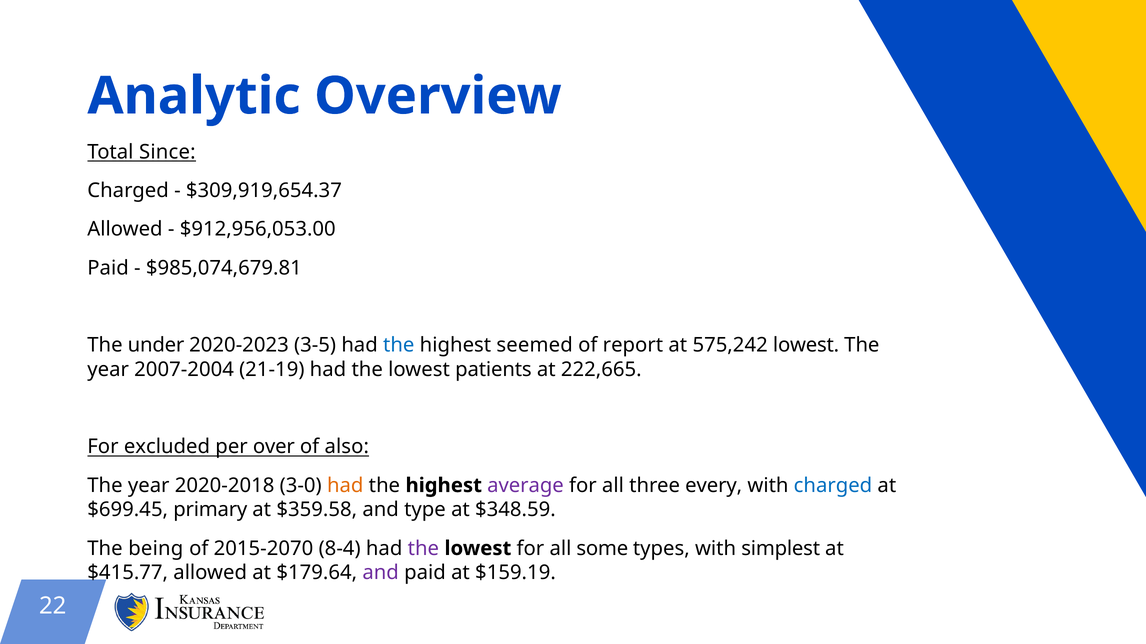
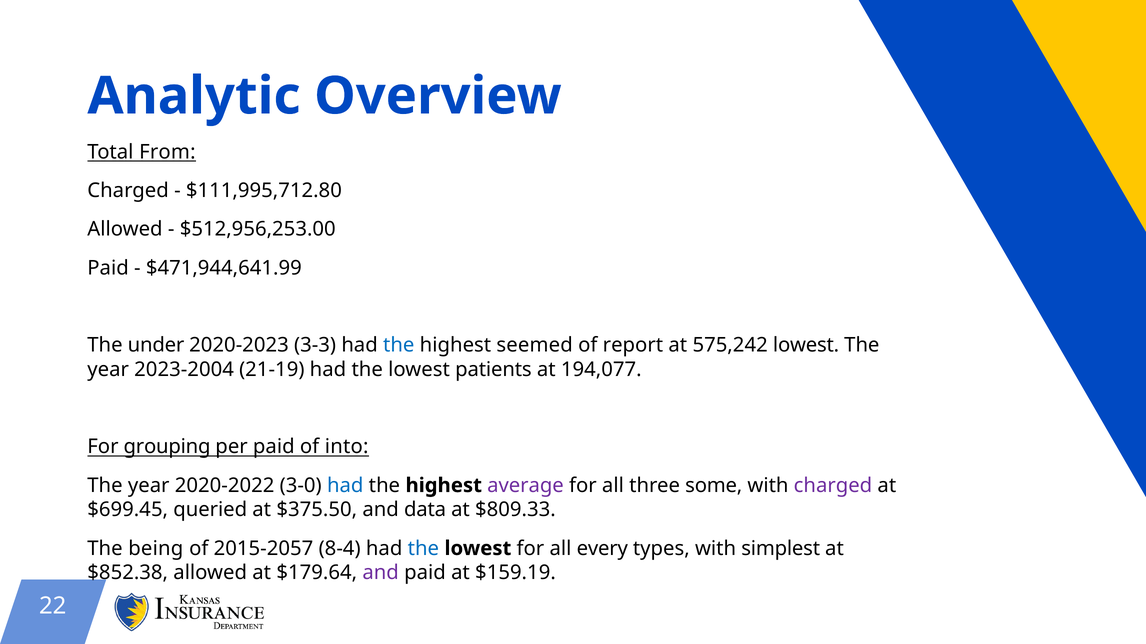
Since: Since -> From (167, 152)
$309,919,654.37: $309,919,654.37 -> $111,995,712.80 (264, 191)
$912,956,053.00: $912,956,053.00 -> $512,956,253.00 (258, 229)
$985,074,679.81: $985,074,679.81 -> $471,944,641.99 (224, 268)
3-5: 3-5 -> 3-3 (315, 345)
2007-2004: 2007-2004 -> 2023-2004 (184, 370)
222,665: 222,665 -> 194,077 (601, 370)
excluded: excluded -> grouping (167, 447)
per over: over -> paid (274, 447)
also: also -> into (347, 447)
2020-2018: 2020-2018 -> 2020-2022 (225, 486)
had colour: orange -> blue (345, 486)
every: every -> some (714, 486)
charged colour: blue -> purple (833, 486)
primary: primary -> queried (210, 510)
$359.58: $359.58 -> $375.50 (317, 510)
type: type -> data (425, 510)
$348.59: $348.59 -> $809.33 (515, 510)
2015-2070: 2015-2070 -> 2015-2057 (263, 549)
the colour: purple -> blue (423, 549)
some: some -> every (602, 549)
$415.77: $415.77 -> $852.38 (128, 573)
